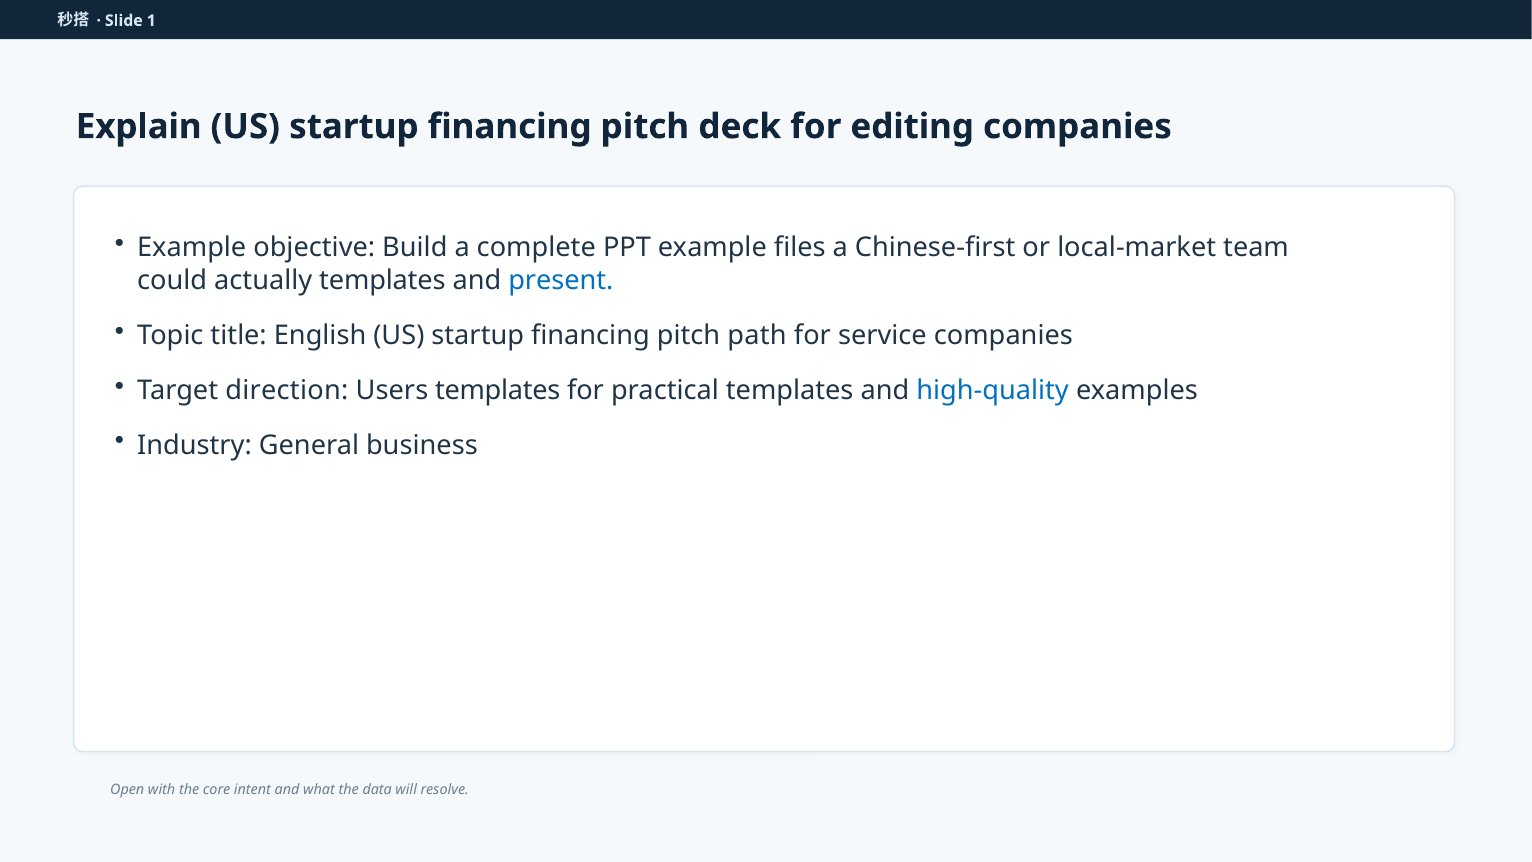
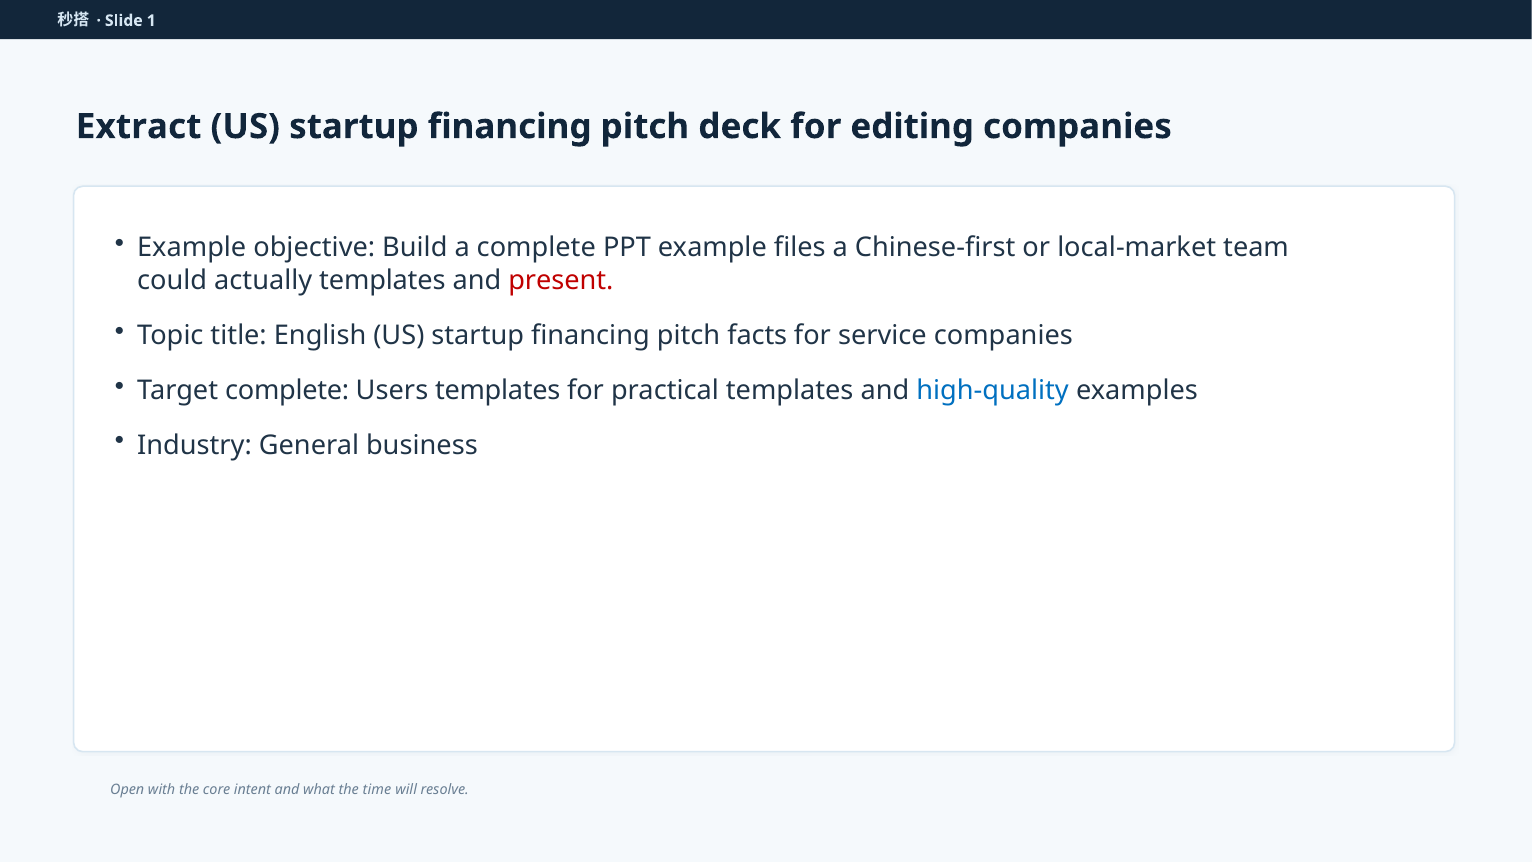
Explain: Explain -> Extract (139, 127)
present colour: blue -> red (561, 281)
path: path -> facts (757, 335)
Target direction: direction -> complete (287, 390)
data: data -> time (377, 789)
